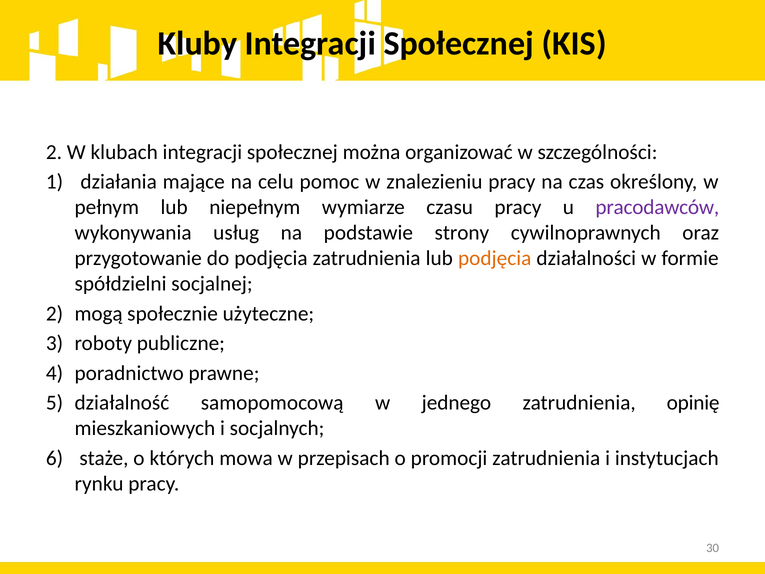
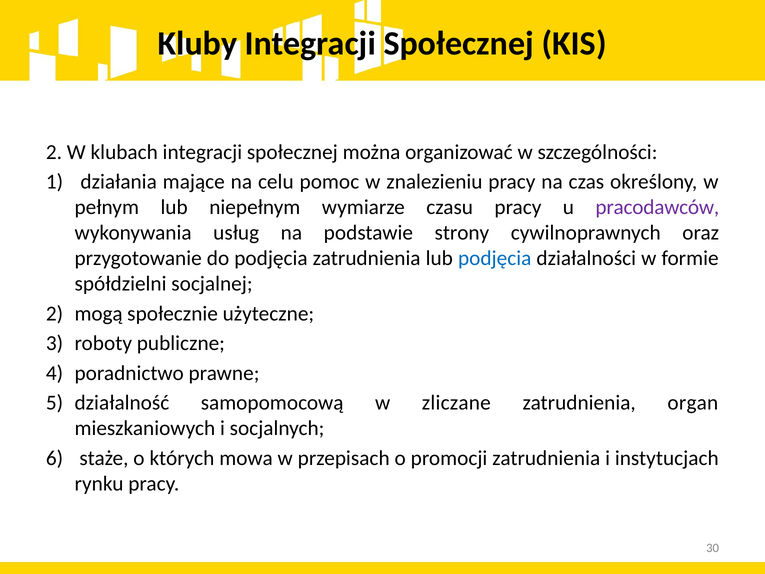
podjęcia colour: orange -> blue (495, 258)
jednego: jednego -> zliczane (456, 403)
opinię: opinię -> organ (693, 403)
